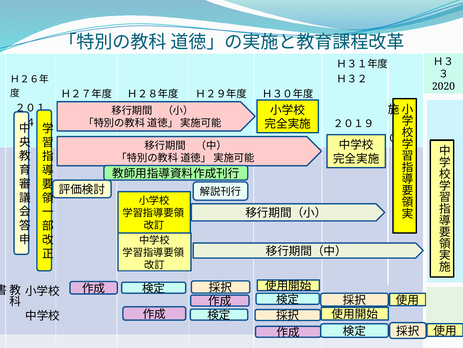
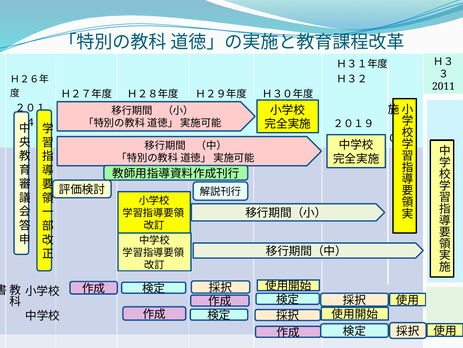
2020: 2020 -> 2011 (443, 86)
